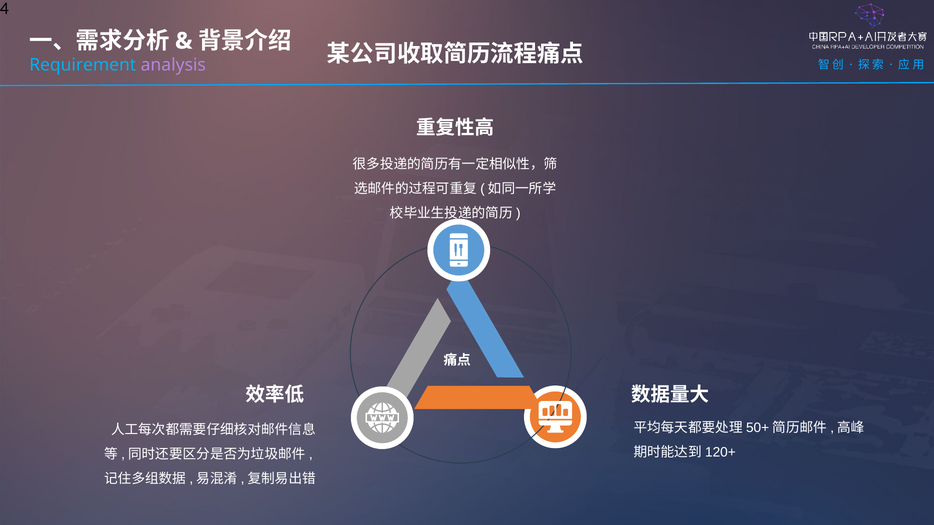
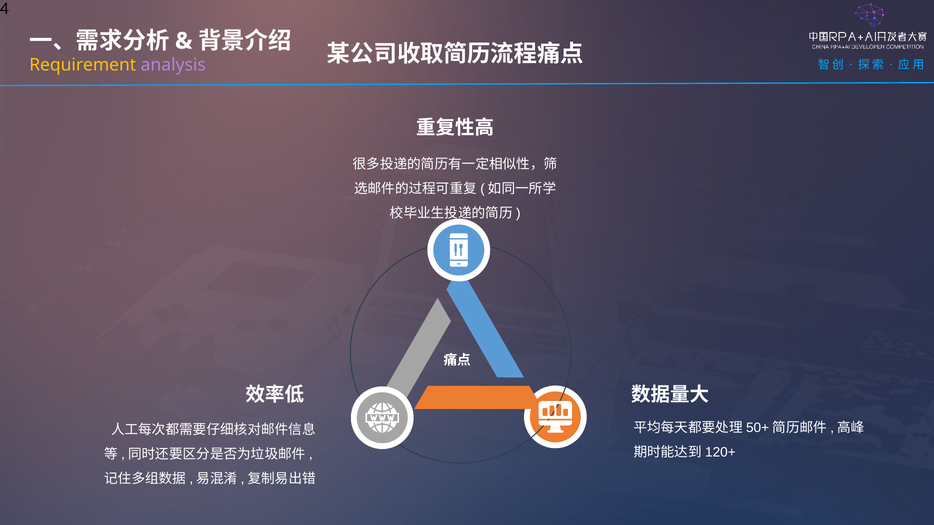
Requirement colour: light blue -> yellow (83, 65)
